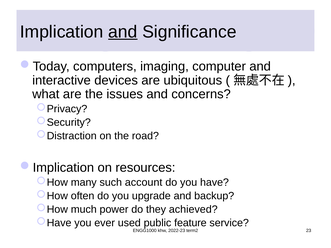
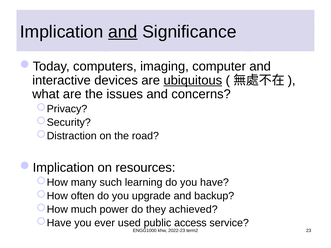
ubiquitous underline: none -> present (193, 80)
account: account -> learning (144, 183)
feature: feature -> access (190, 223)
